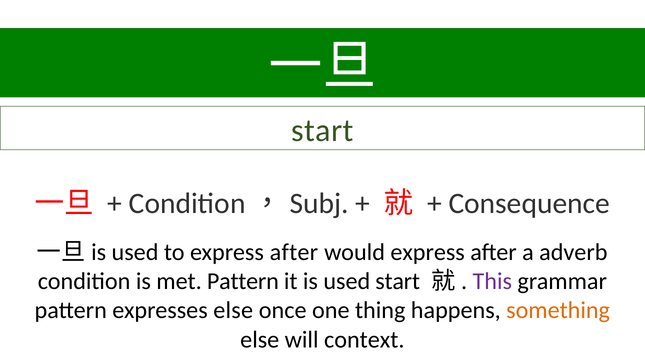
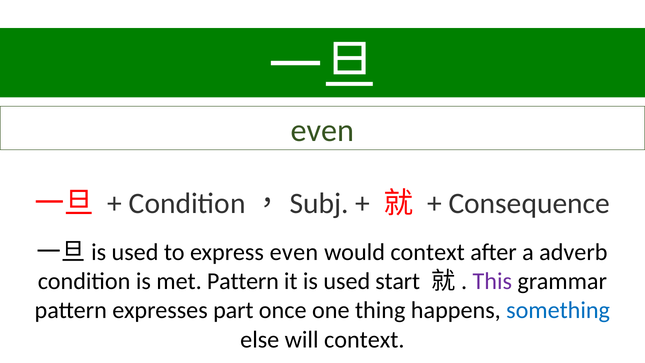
start: start -> even (322, 130)
to express after: after -> even (294, 252)
would express: express -> context (428, 252)
expresses else: else -> part (233, 310)
something colour: orange -> blue (558, 310)
